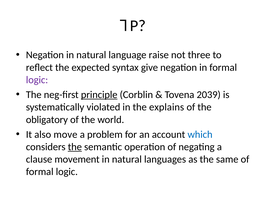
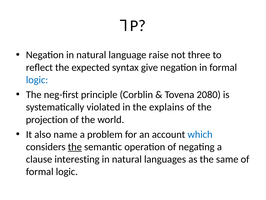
logic colour: purple -> blue (37, 80)
principle underline: present -> none (99, 94)
2039: 2039 -> 2080 (209, 94)
obligatory: obligatory -> projection (47, 119)
move: move -> name (65, 134)
movement: movement -> interesting (77, 159)
